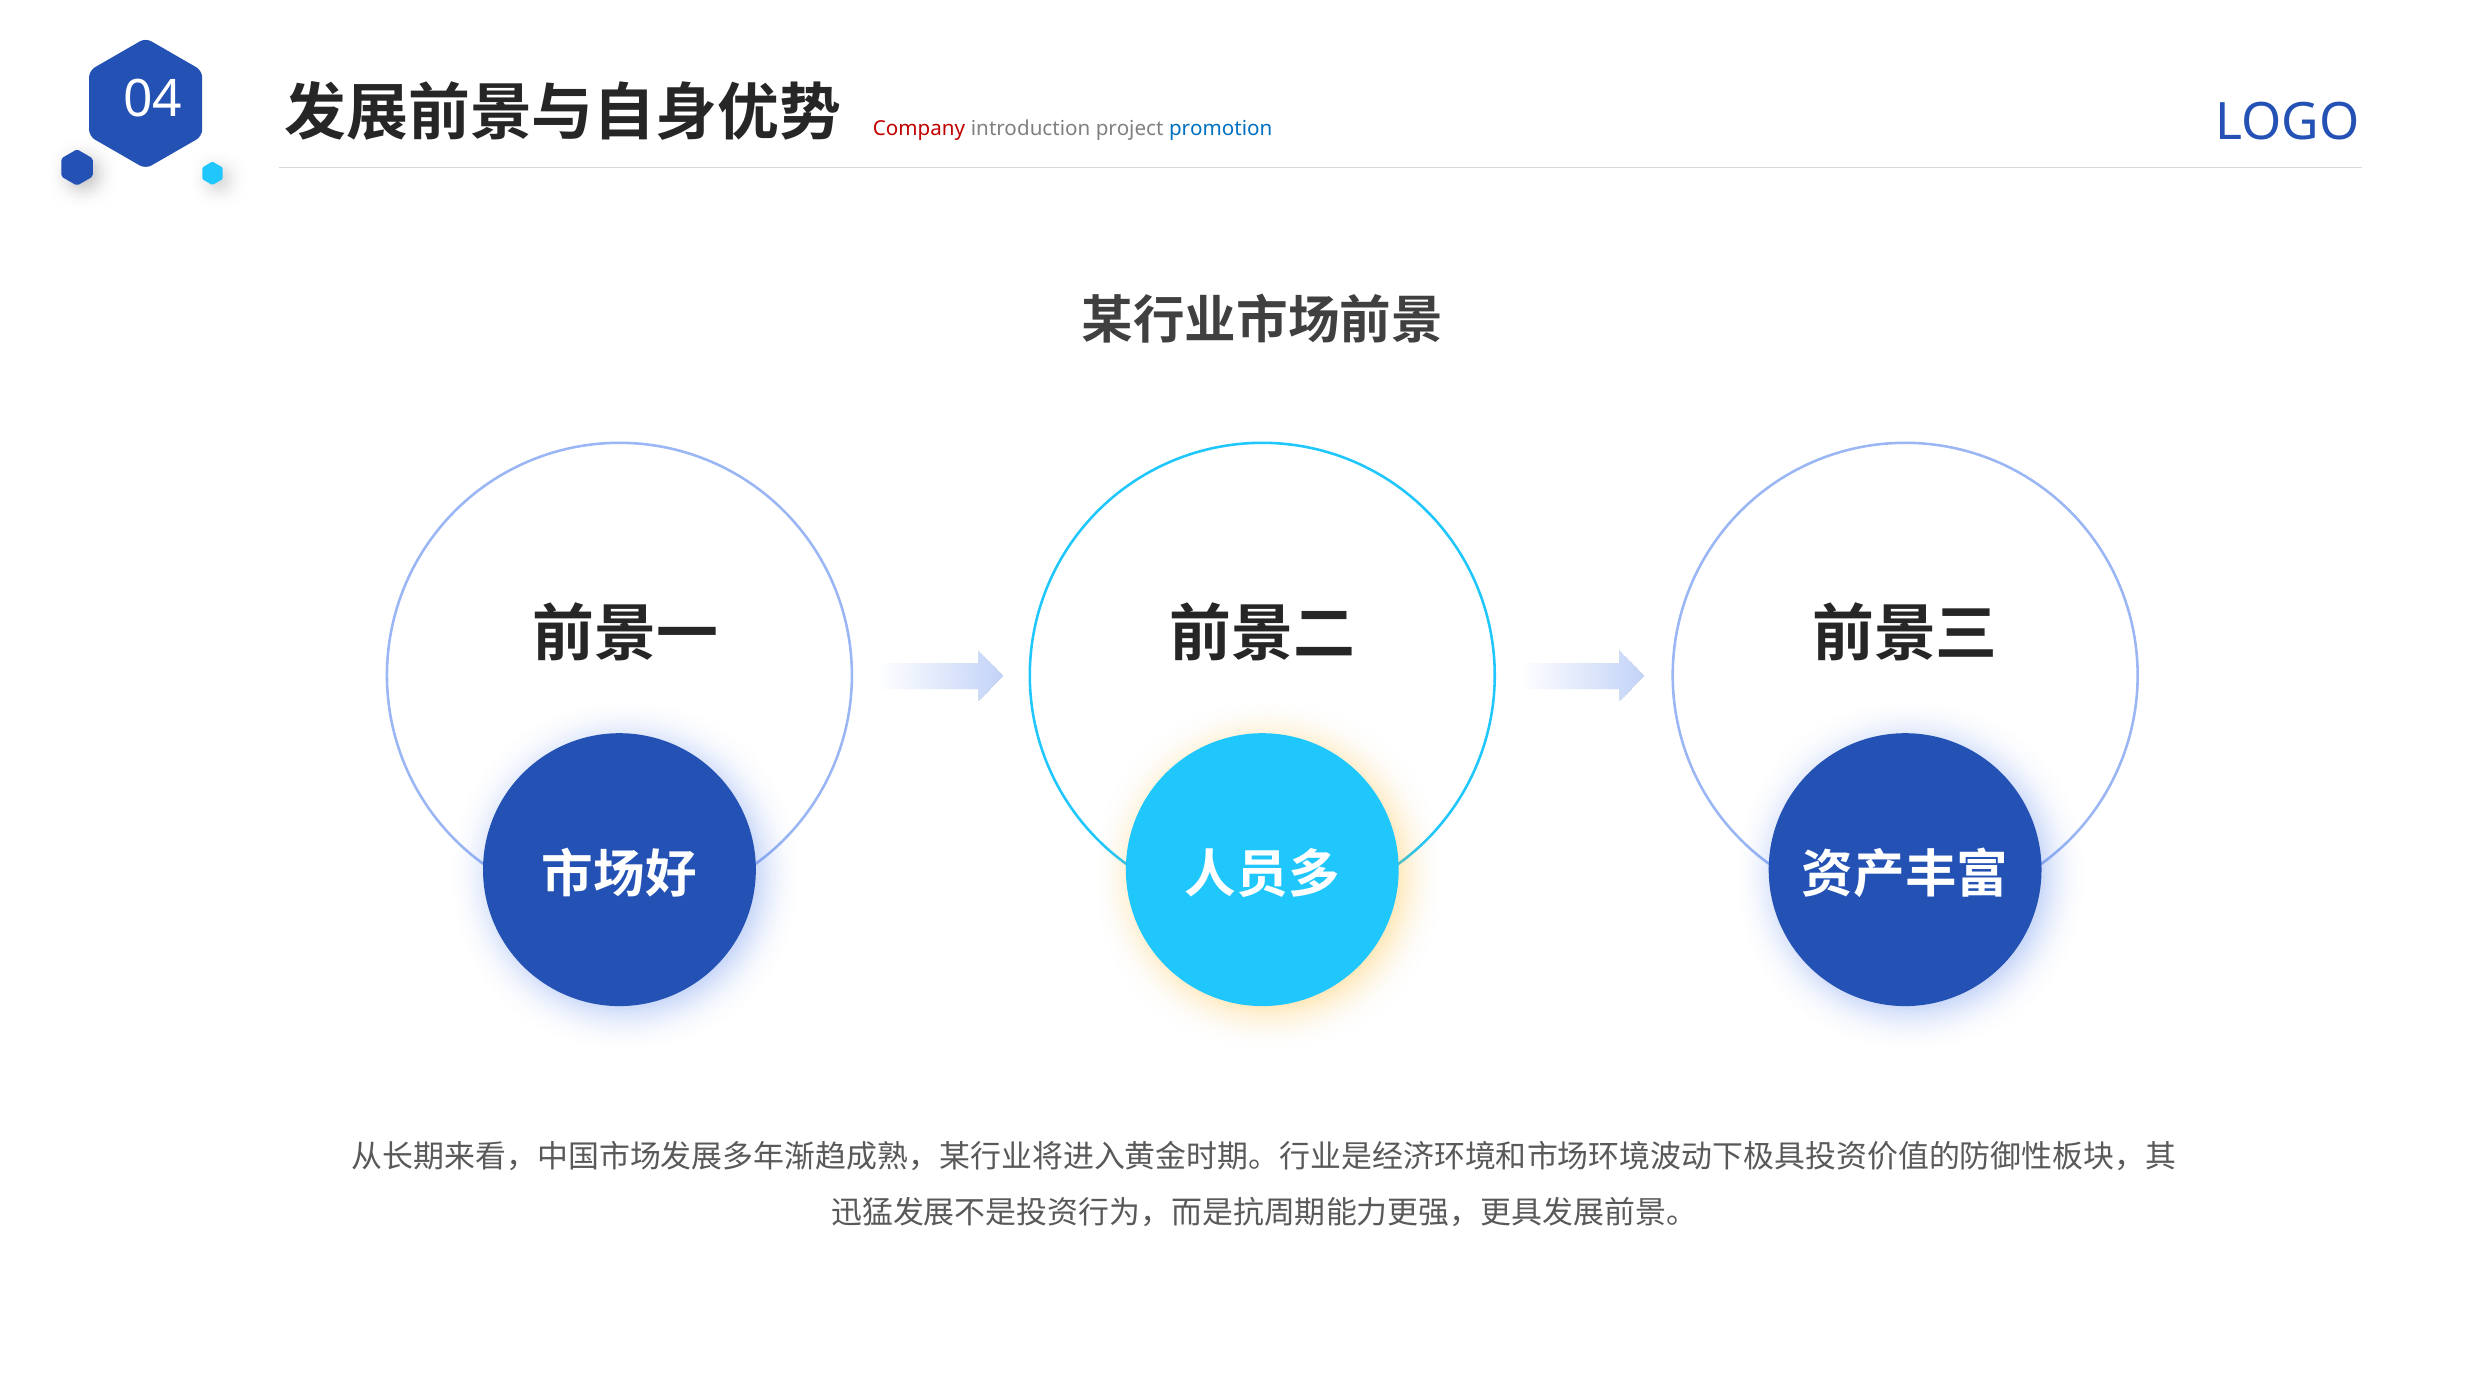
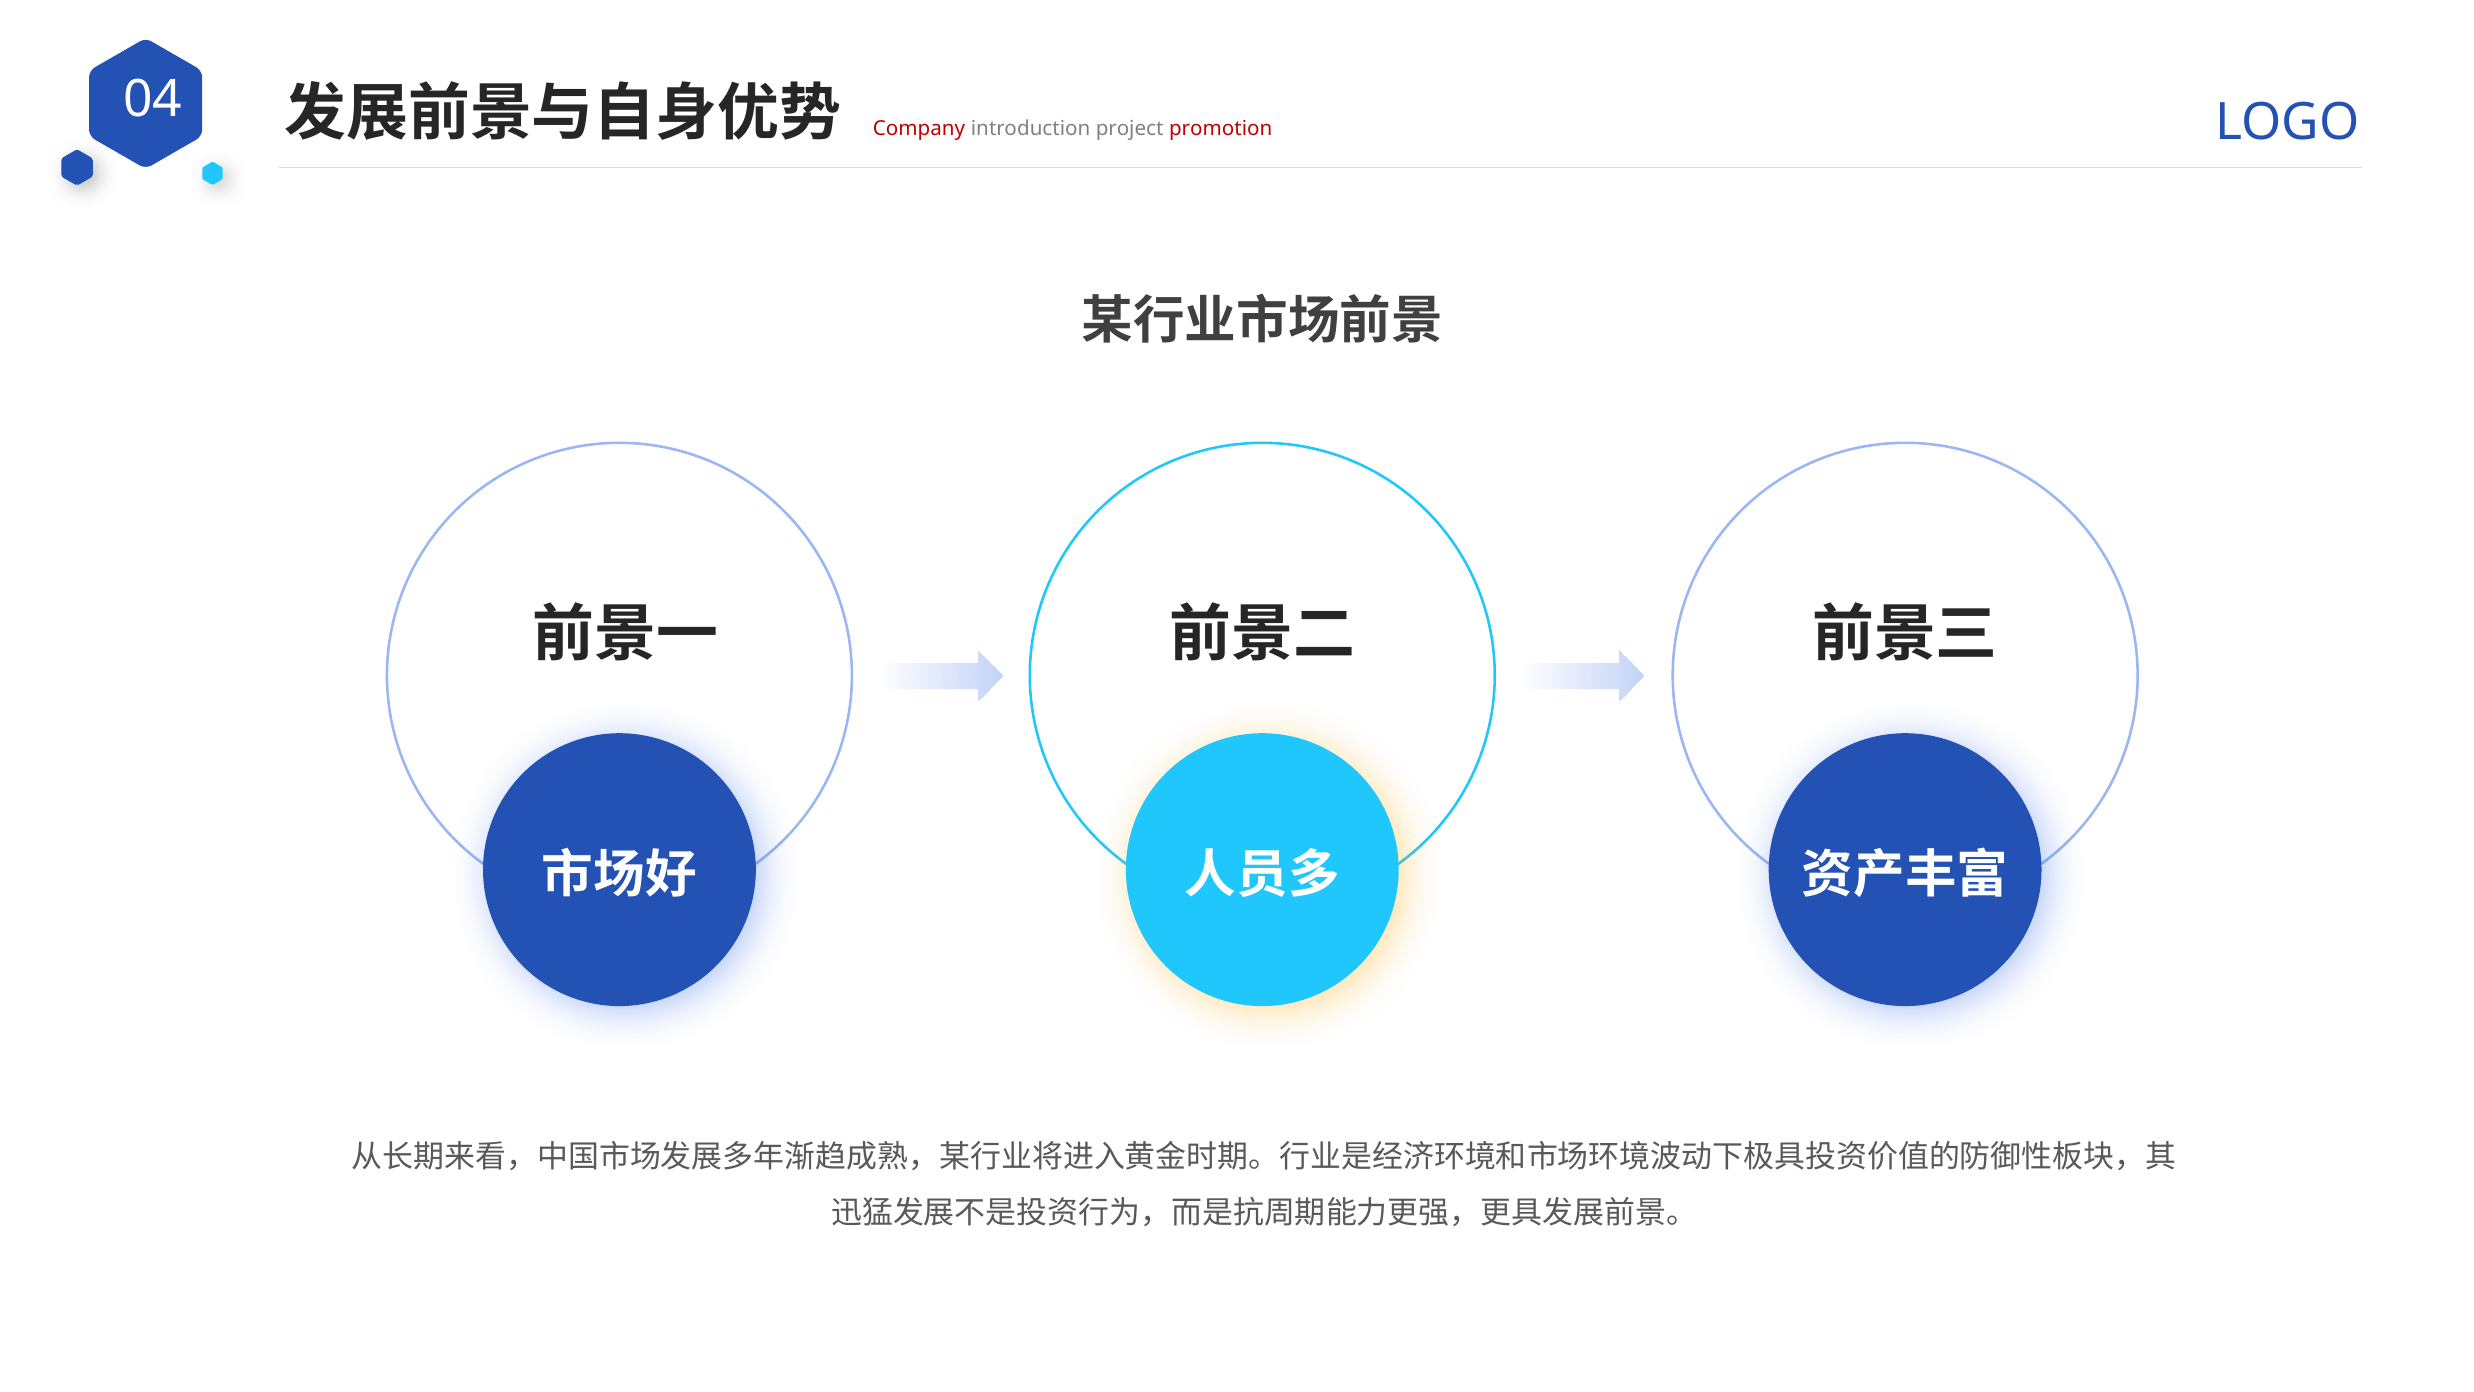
promotion colour: blue -> red (1221, 129)
